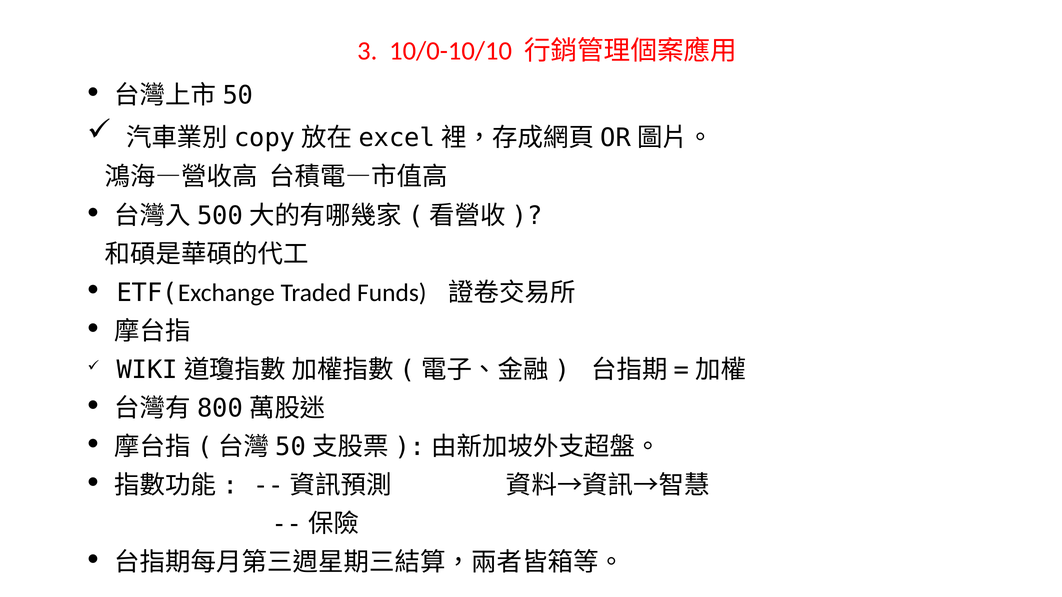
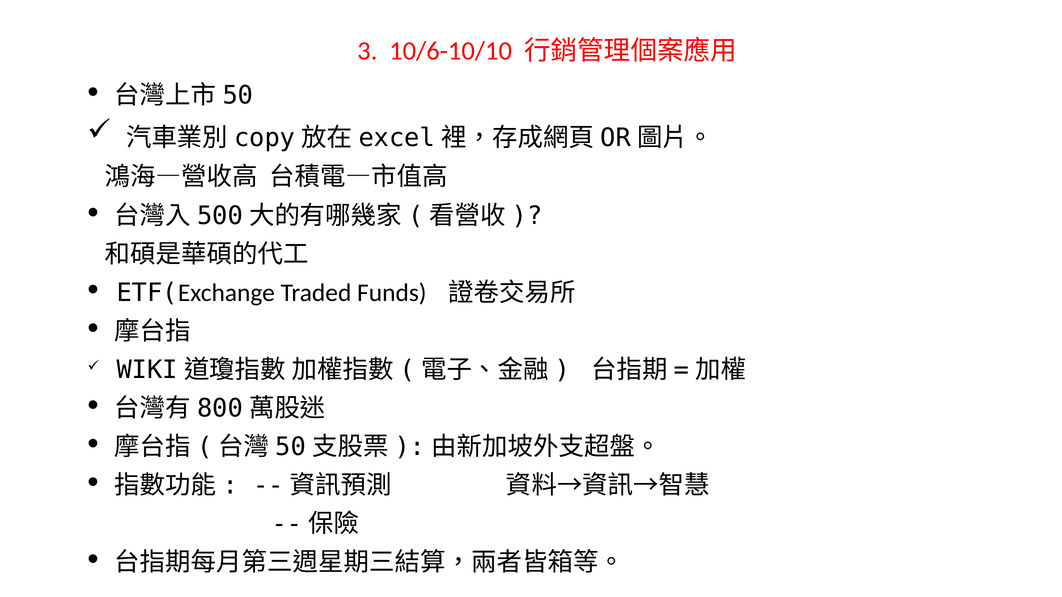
10/0-10/10: 10/0-10/10 -> 10/6-10/10 (451, 51)
